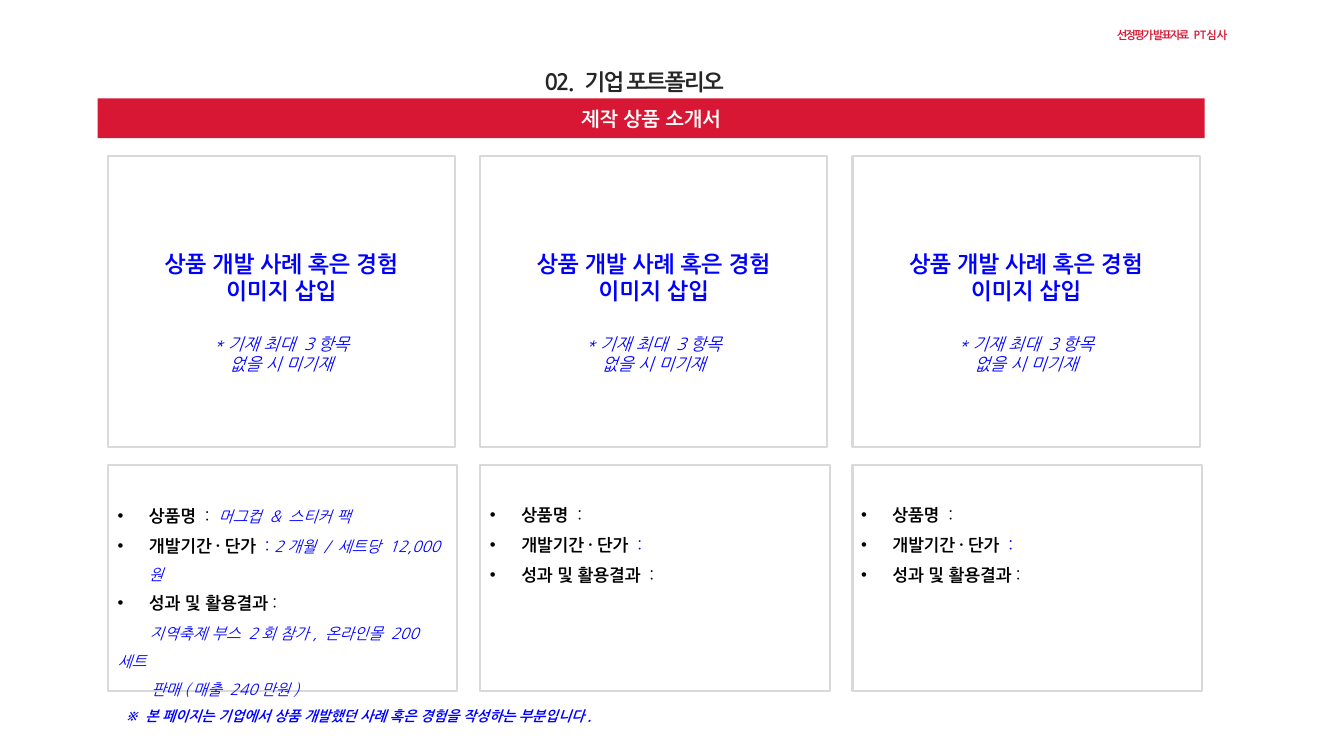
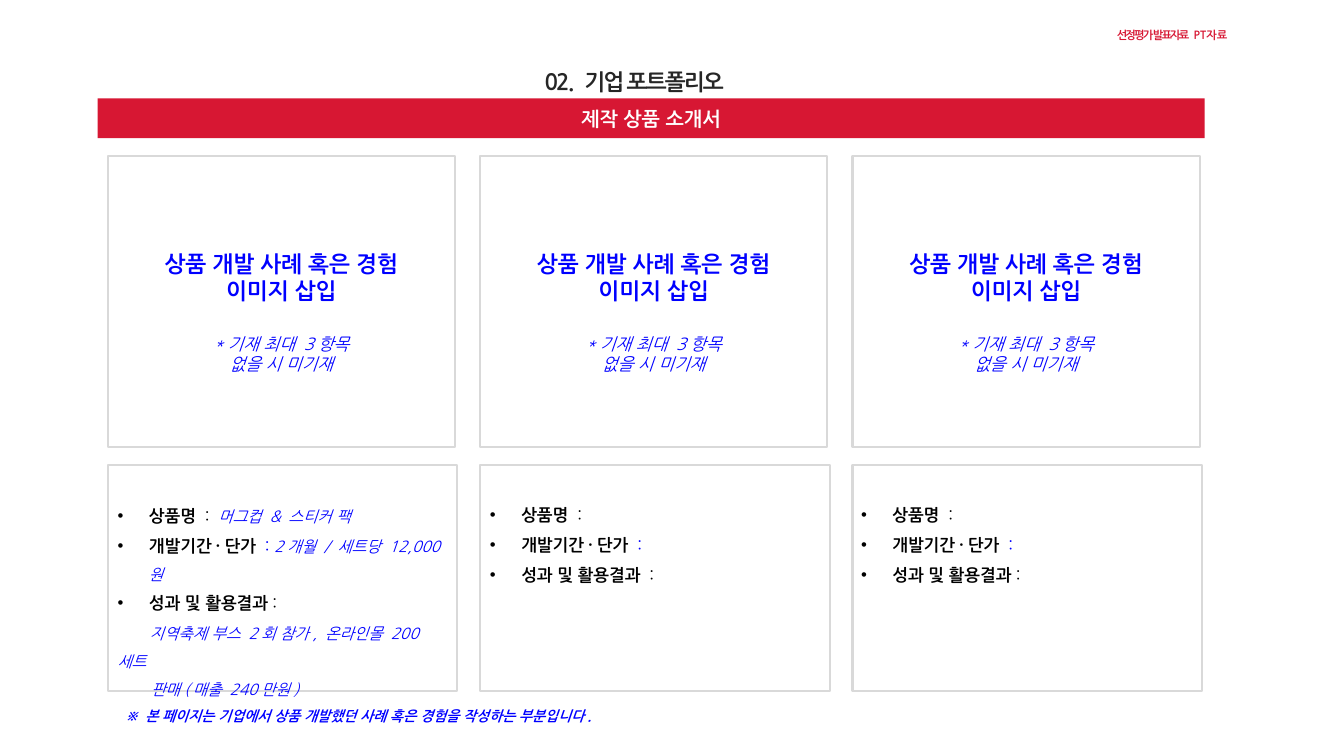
PT심사: PT심사 -> PT자료 (1211, 36)
